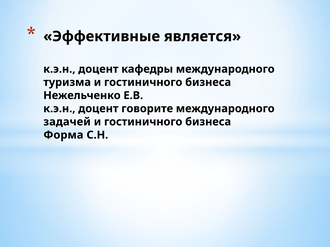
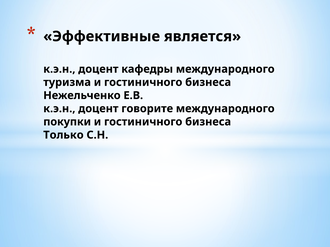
задачей: задачей -> покупки (67, 122)
Форма: Форма -> Только (63, 135)
